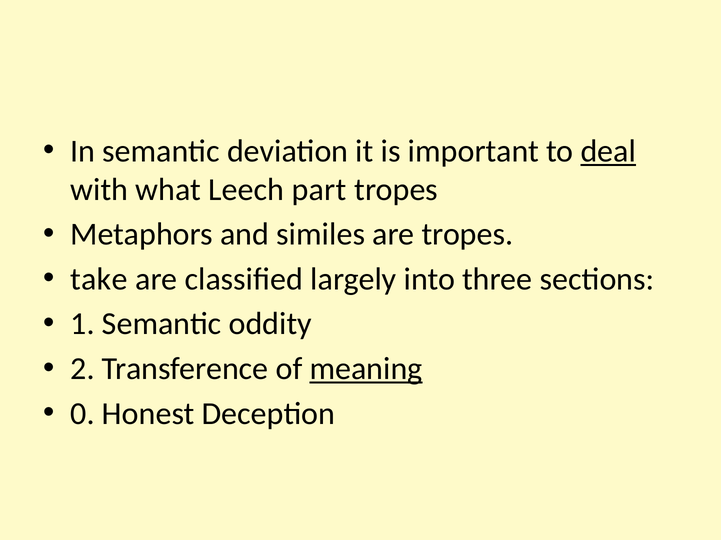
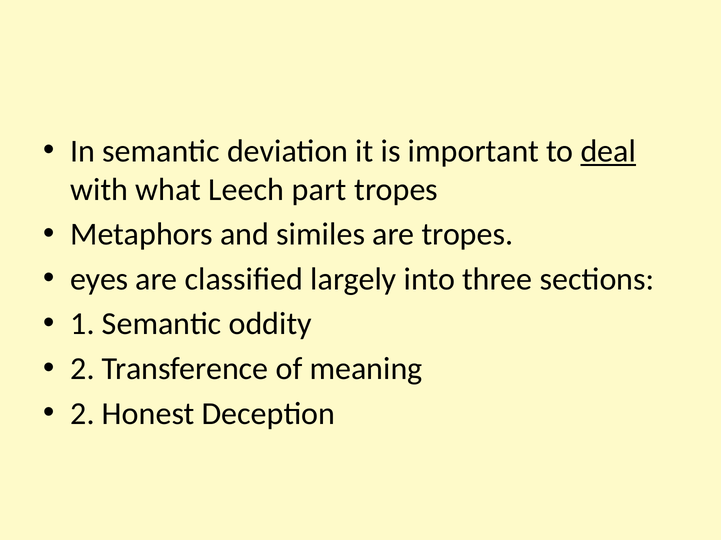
take: take -> eyes (99, 279)
meaning underline: present -> none (366, 369)
0: 0 -> 2 (82, 414)
